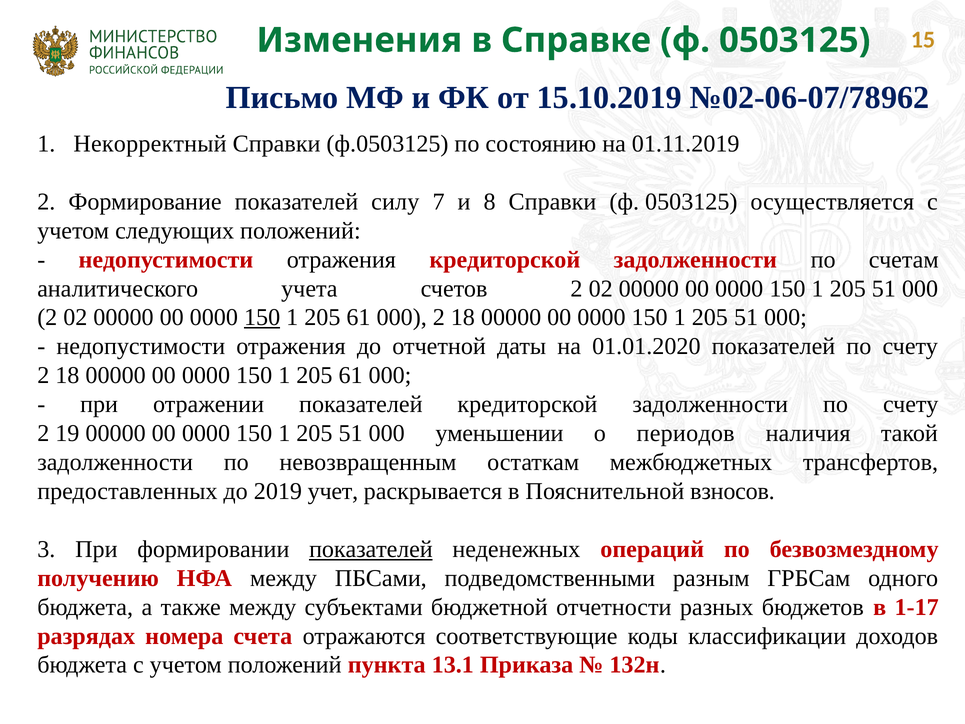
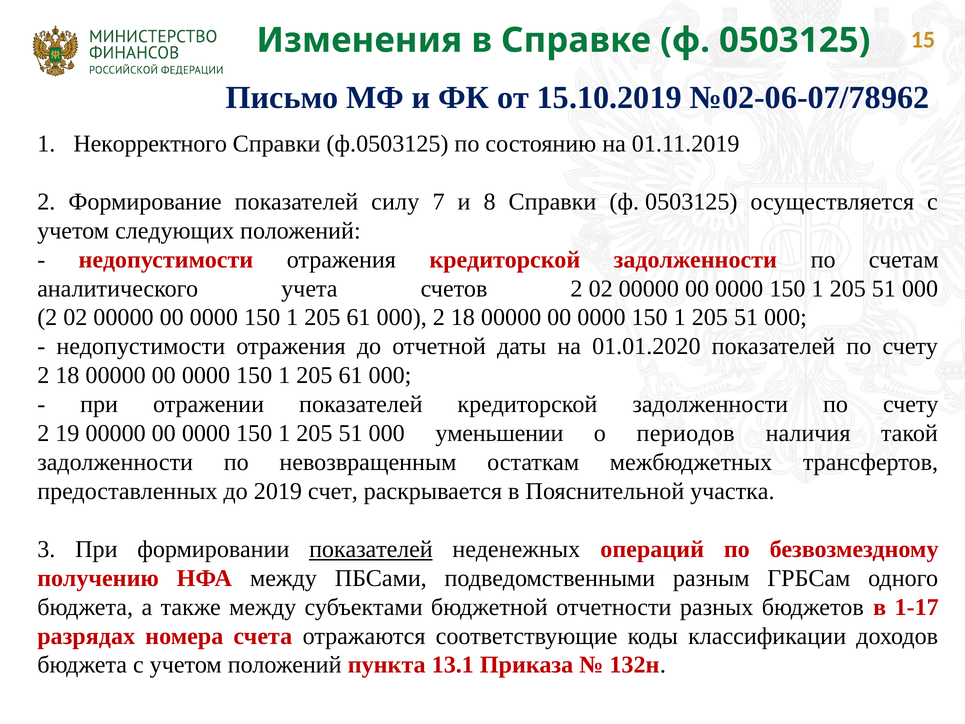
Некорректный: Некорректный -> Некорректного (150, 144)
150 underline: present -> none (262, 317)
учет: учет -> счет (333, 491)
взносов: взносов -> участка (732, 491)
